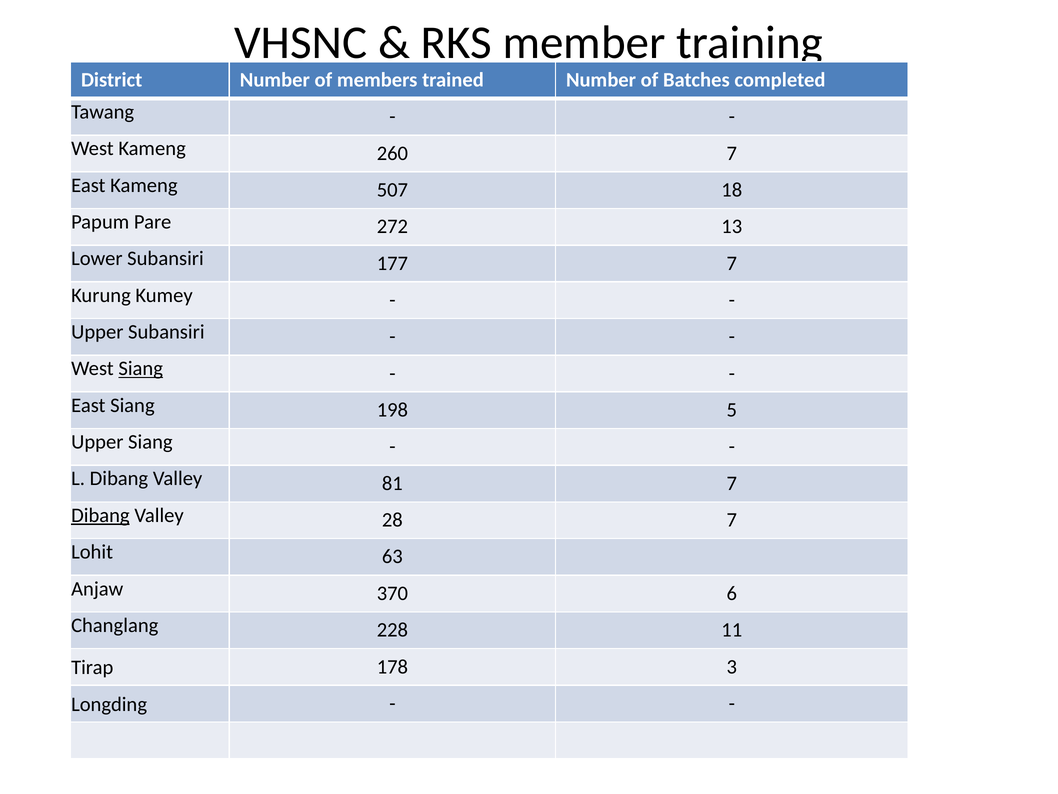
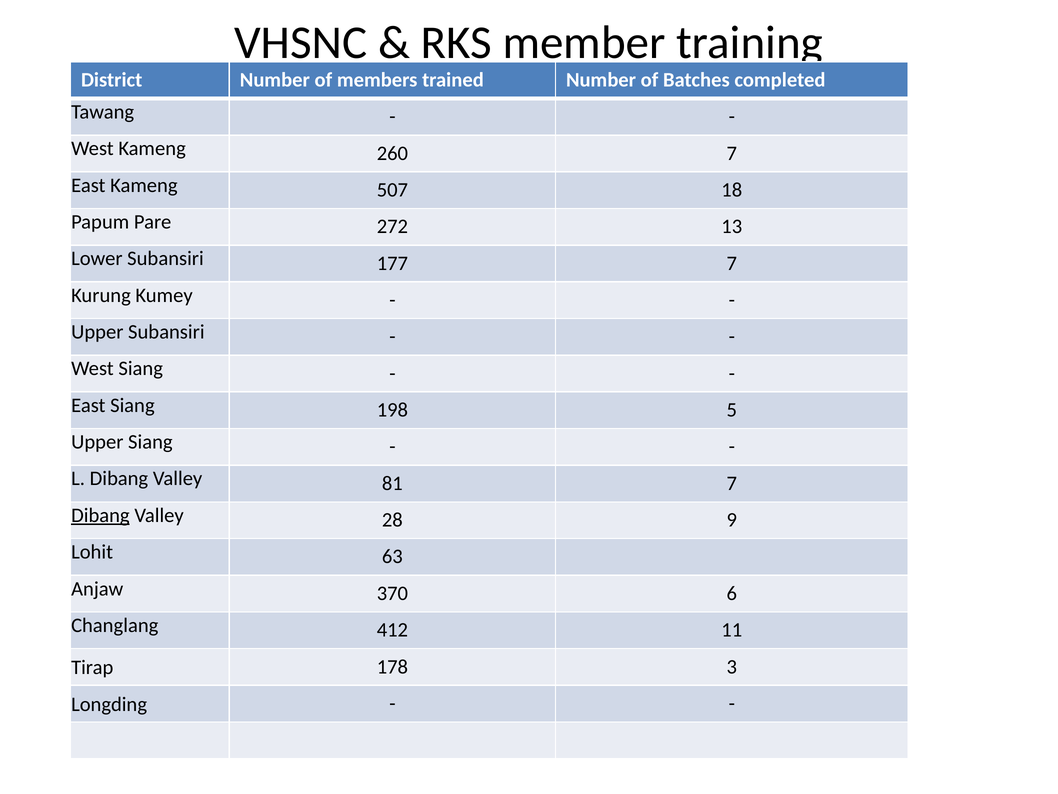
Siang underline: present -> none (141, 368)
28 7: 7 -> 9 (732, 520)
228: 228 -> 412 (392, 630)
